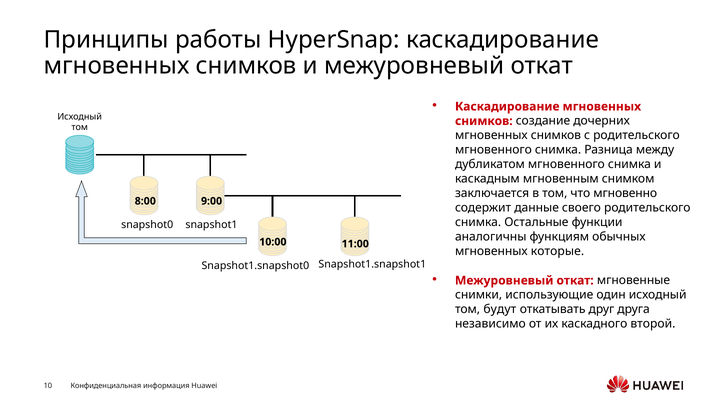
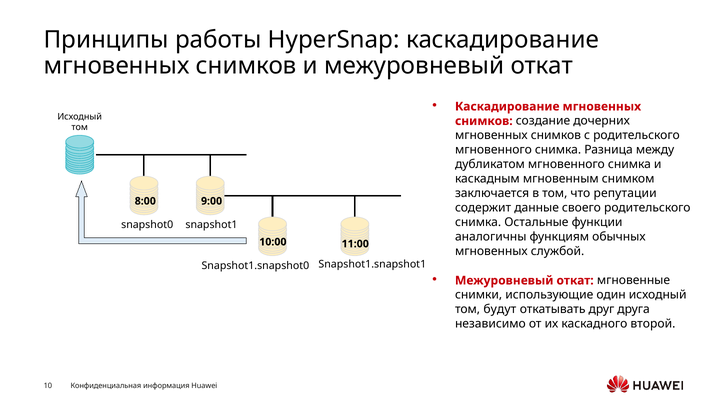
мгновенно: мгновенно -> репутации (625, 194)
которые: которые -> службой (558, 252)
